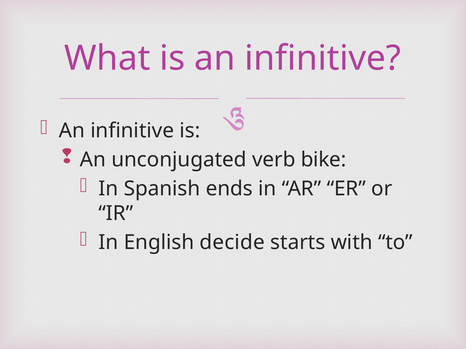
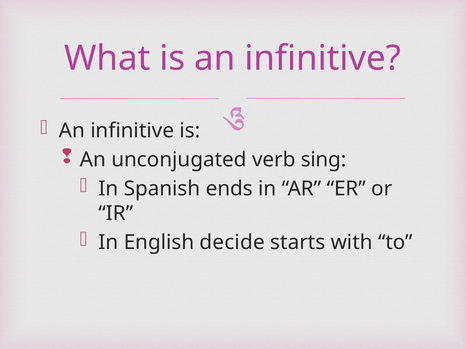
bike: bike -> sing (324, 160)
